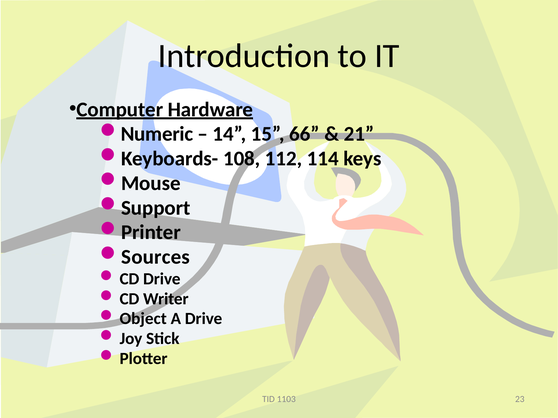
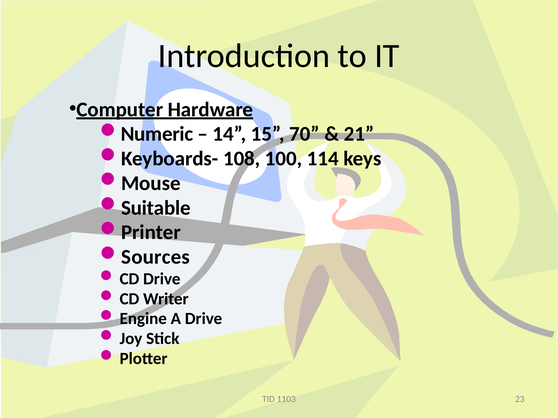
66: 66 -> 70 (305, 134)
112: 112 -> 100 (284, 159)
Support: Support -> Suitable (156, 208)
Object: Object -> Engine (143, 319)
